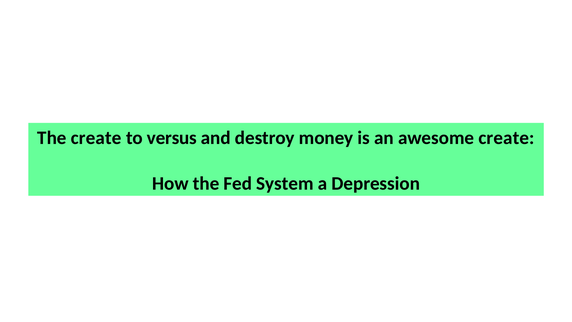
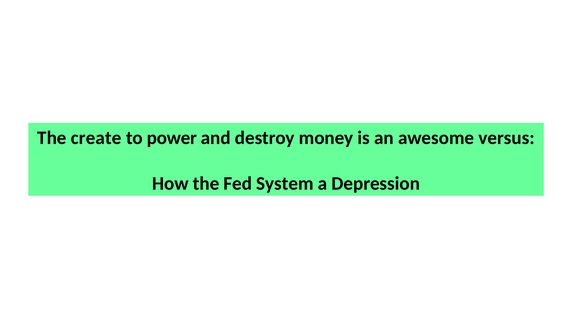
versus: versus -> power (172, 138)
awesome create: create -> versus (507, 138)
